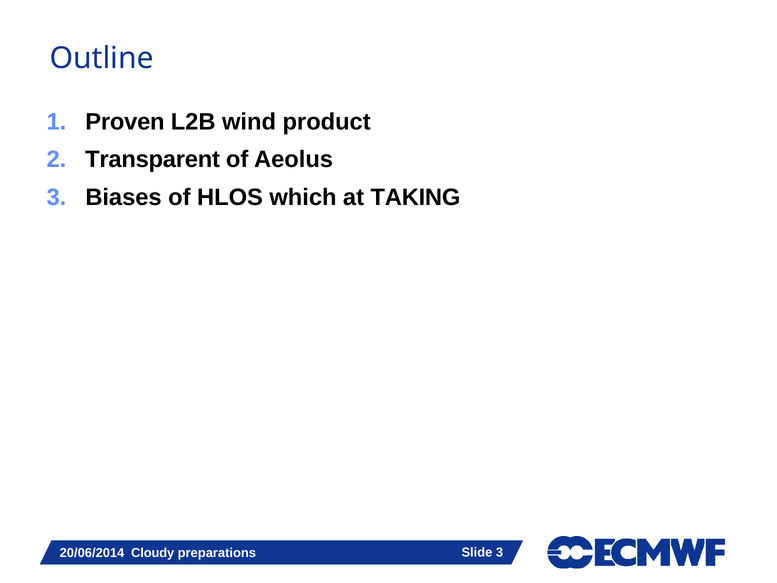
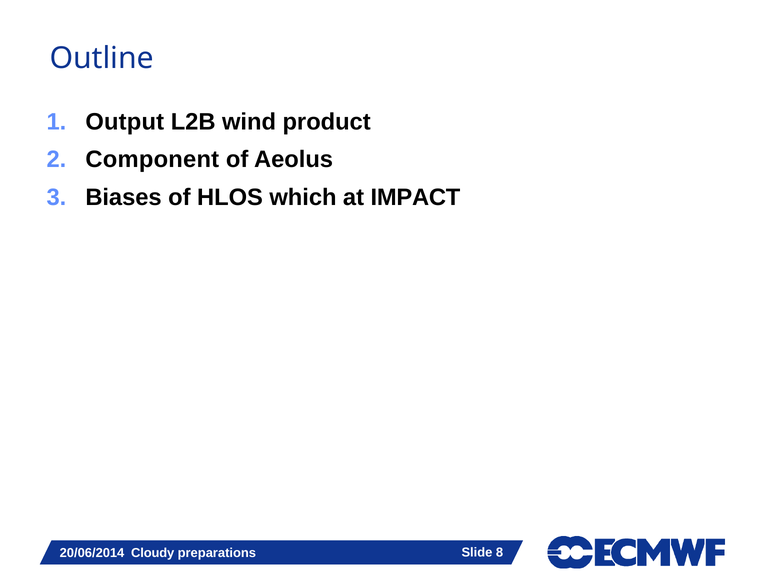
Proven: Proven -> Output (125, 122)
Transparent: Transparent -> Component (152, 160)
TAKING: TAKING -> IMPACT (415, 197)
Slide 3: 3 -> 8 (500, 552)
